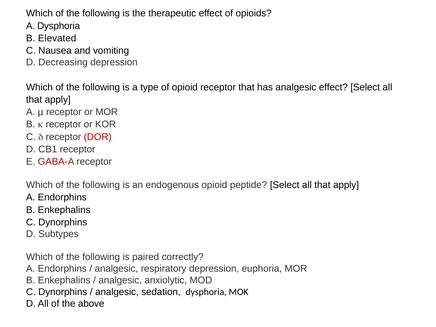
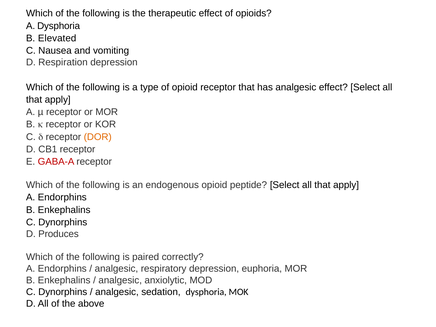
Decreasing: Decreasing -> Respiration (63, 62)
DOR colour: red -> orange (98, 137)
Subtypes: Subtypes -> Produces (59, 234)
